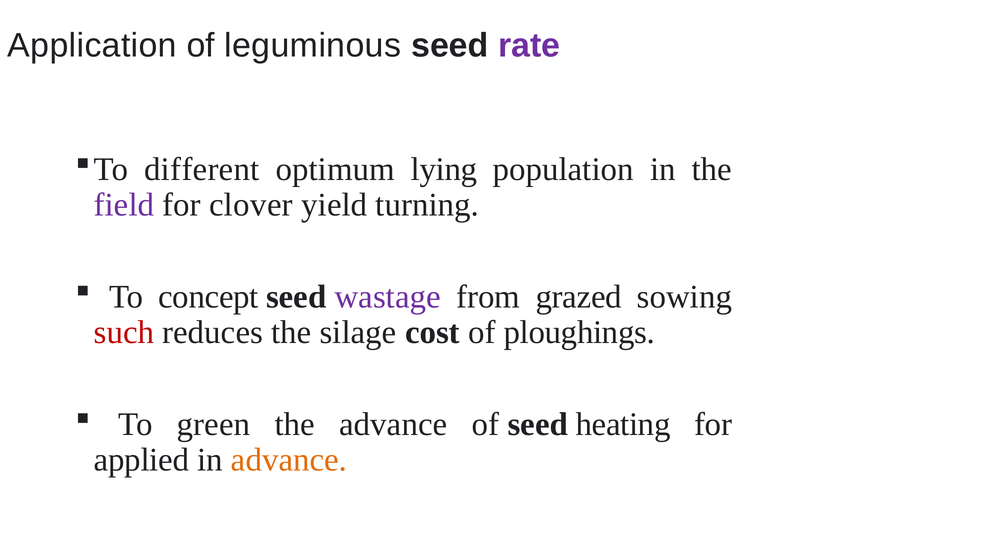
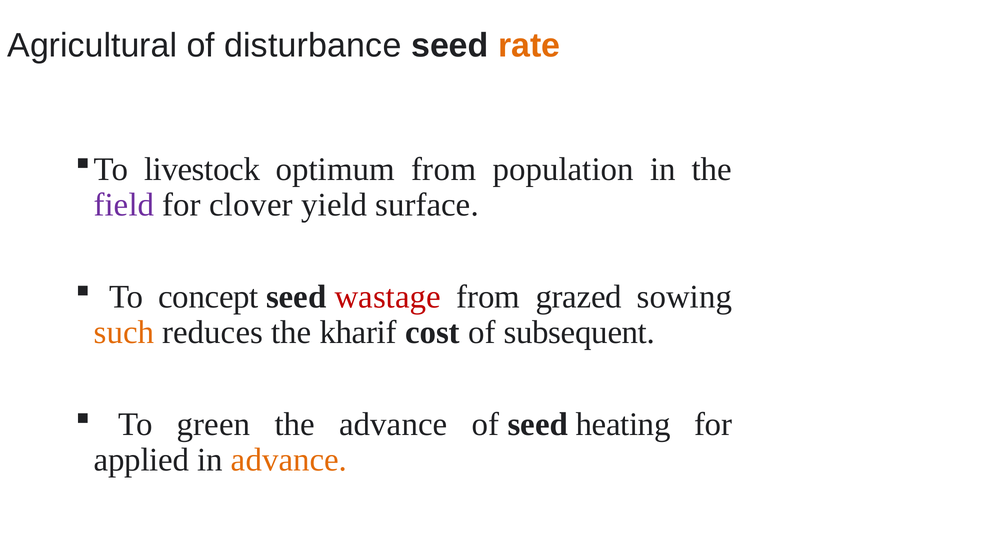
Application: Application -> Agricultural (92, 46)
leguminous: leguminous -> disturbance (313, 46)
rate colour: purple -> orange (529, 46)
different: different -> livestock (202, 169)
optimum lying: lying -> from (444, 169)
turning: turning -> surface (427, 205)
wastage colour: purple -> red (388, 297)
such colour: red -> orange (124, 332)
silage: silage -> kharif (358, 332)
ploughings: ploughings -> subsequent (579, 332)
